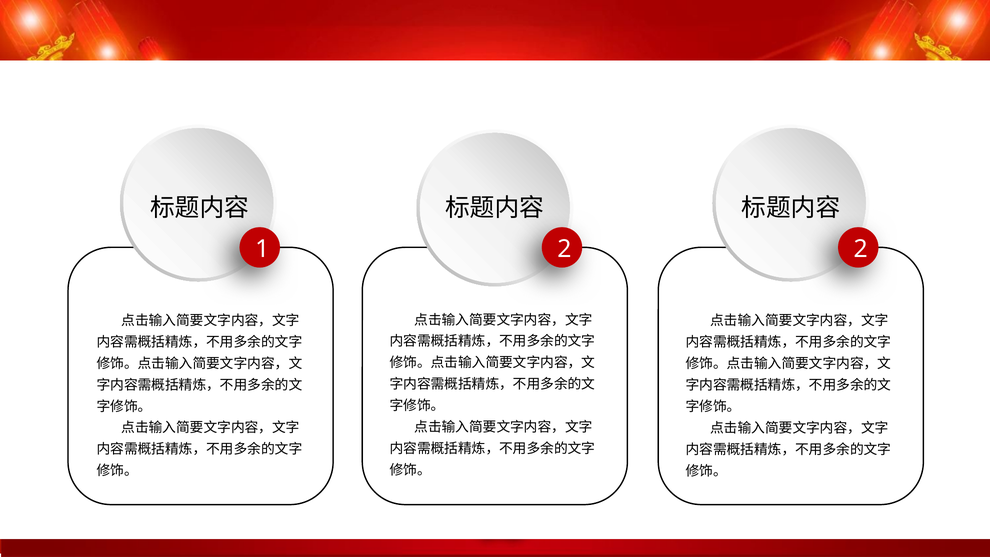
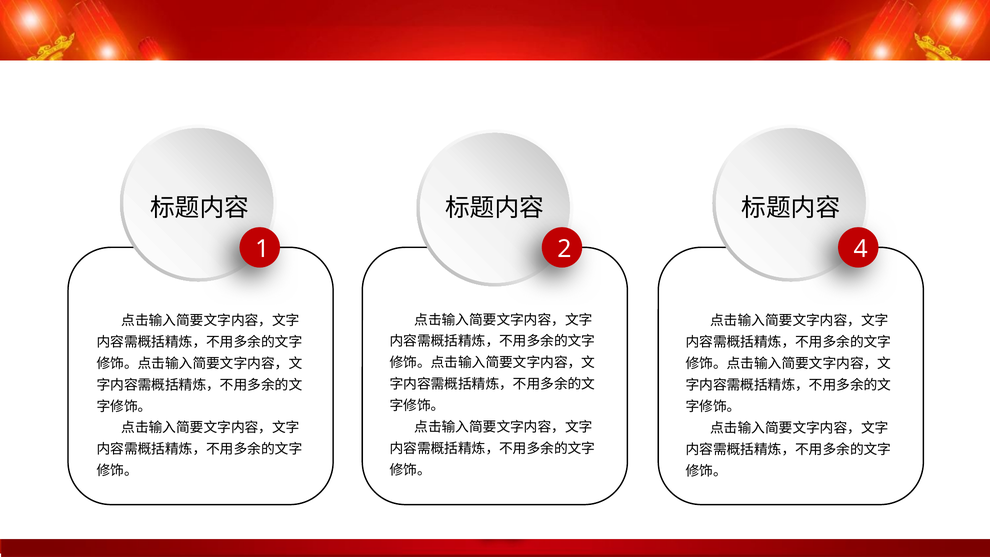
2 2: 2 -> 4 (861, 249)
